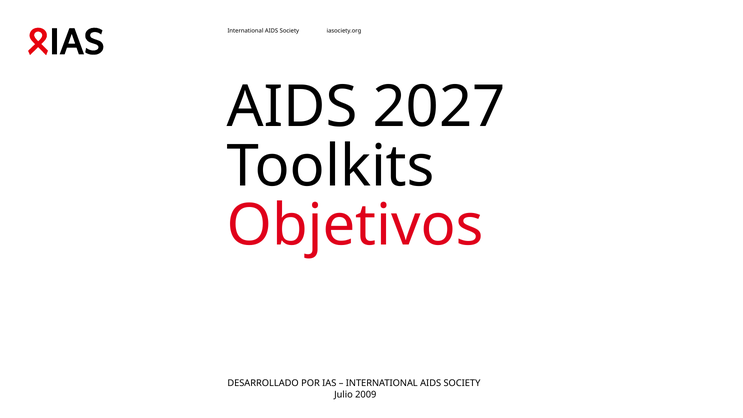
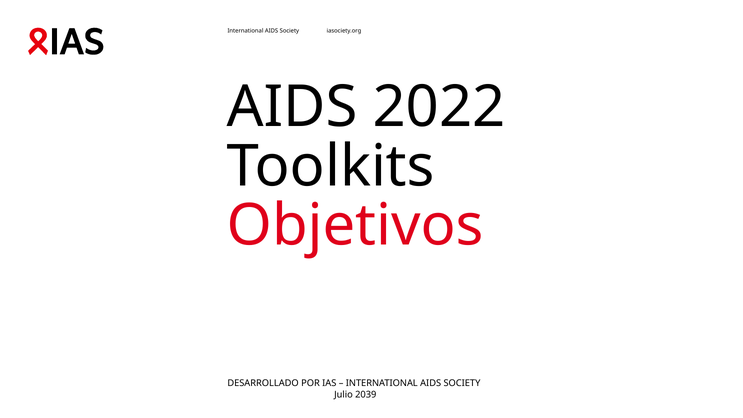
2027: 2027 -> 2022 (439, 107)
2009: 2009 -> 2039 (366, 394)
